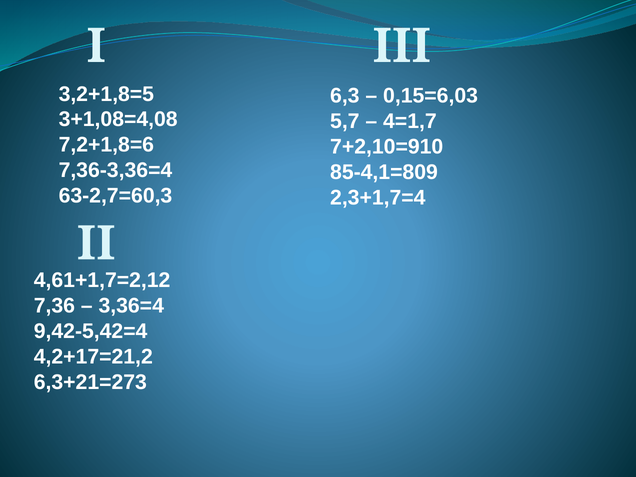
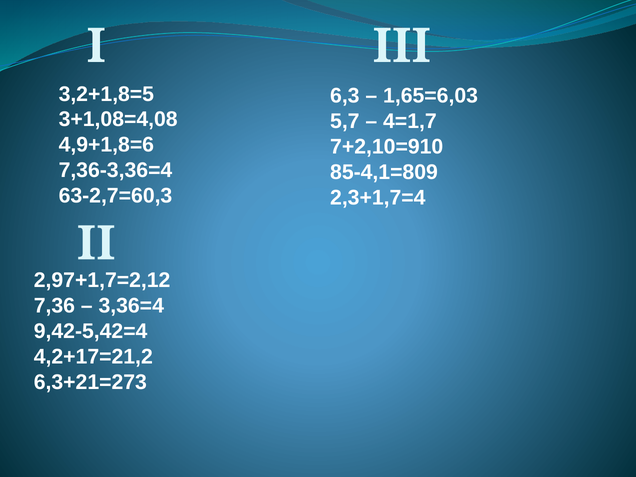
0,15=6,03: 0,15=6,03 -> 1,65=6,03 (431, 96)
7,2+1,8=6: 7,2+1,8=6 -> 4,9+1,8=6 (106, 145)
4,61+1,7=2,12: 4,61+1,7=2,12 -> 2,97+1,7=2,12 (102, 280)
